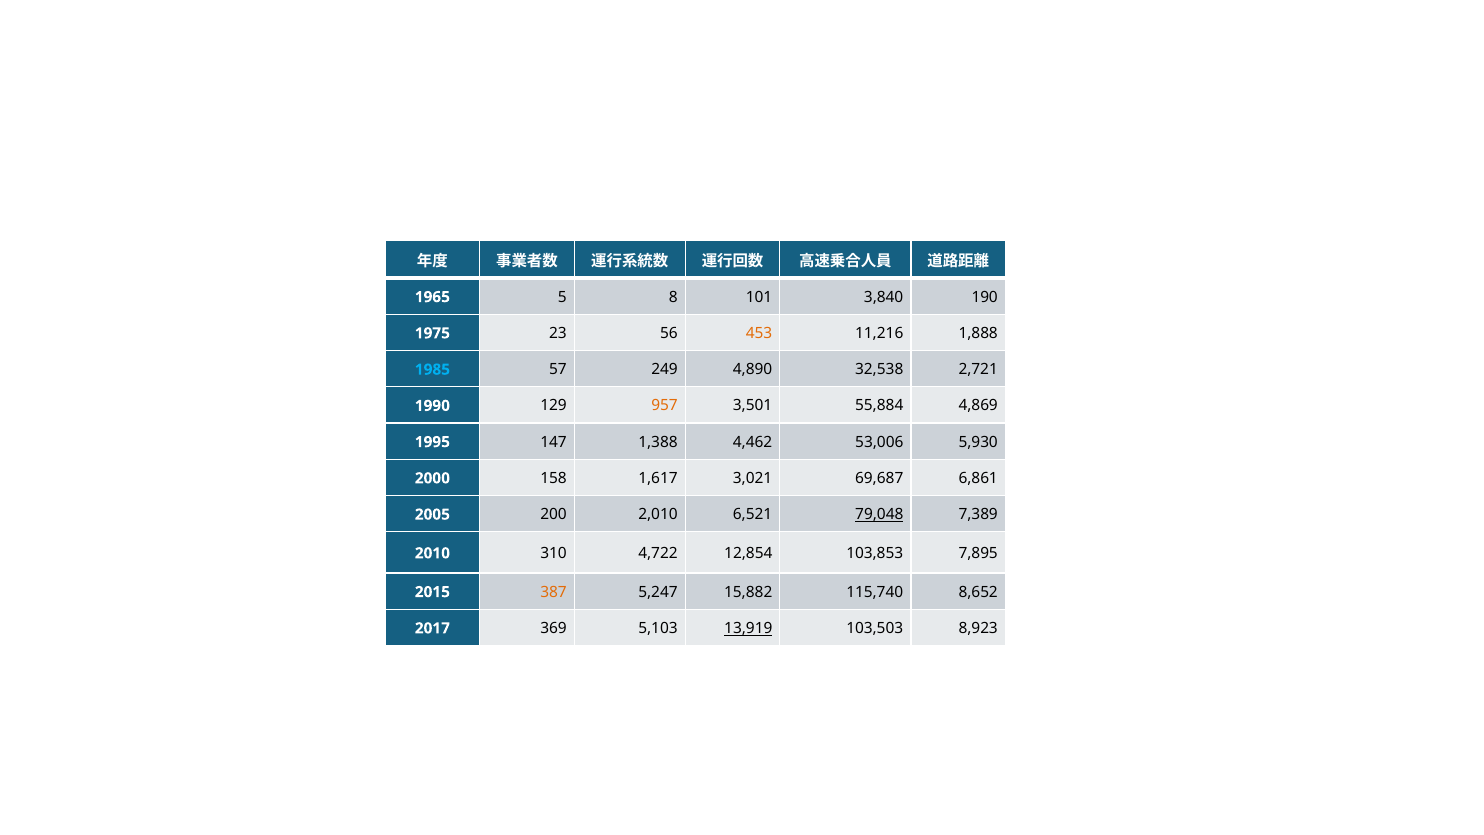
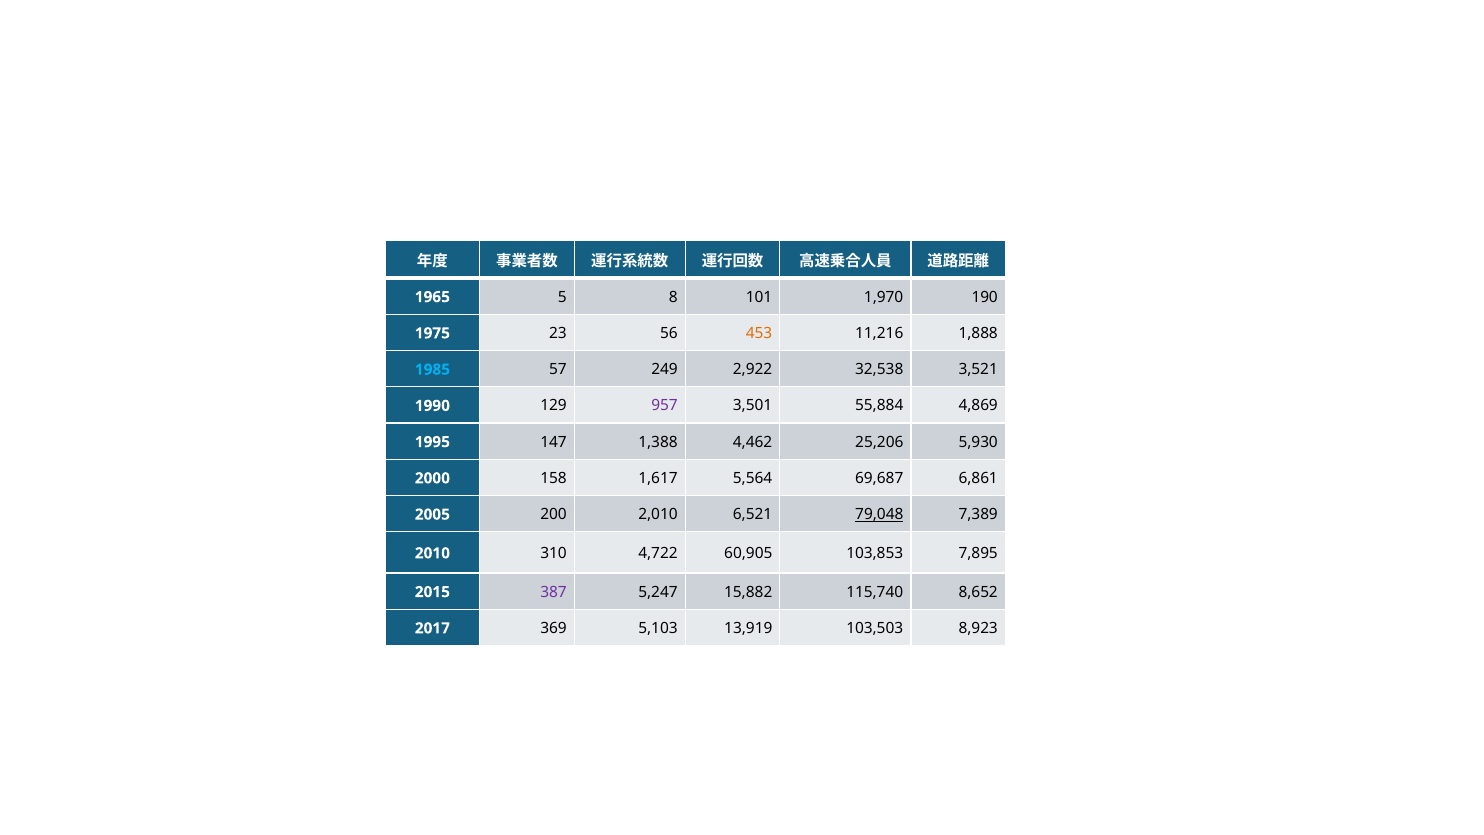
3,840: 3,840 -> 1,970 (884, 297)
4,890: 4,890 -> 2,922 (753, 369)
2,721: 2,721 -> 3,521 (978, 369)
957 colour: orange -> purple (665, 406)
53,006: 53,006 -> 25,206 (879, 442)
3,021: 3,021 -> 5,564 (753, 478)
12,854: 12,854 -> 60,905 (748, 553)
387 colour: orange -> purple (554, 592)
13,919 underline: present -> none (748, 628)
